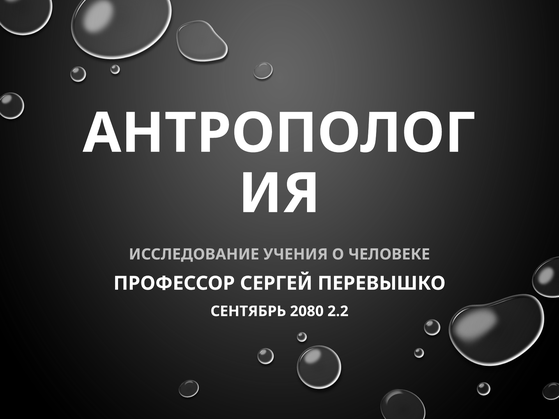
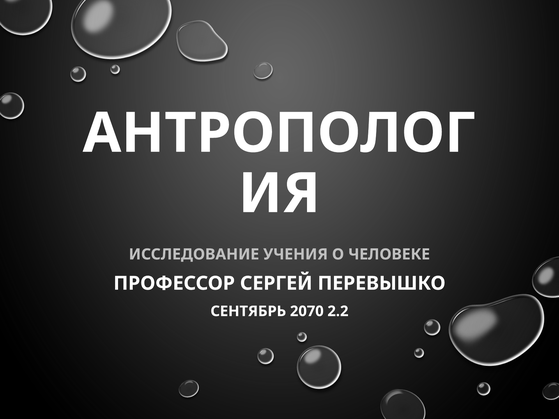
2080: 2080 -> 2070 (307, 311)
